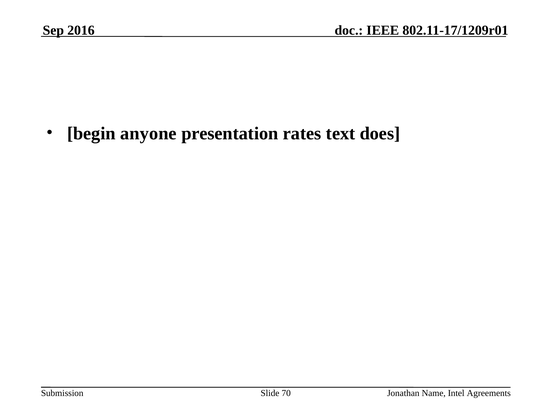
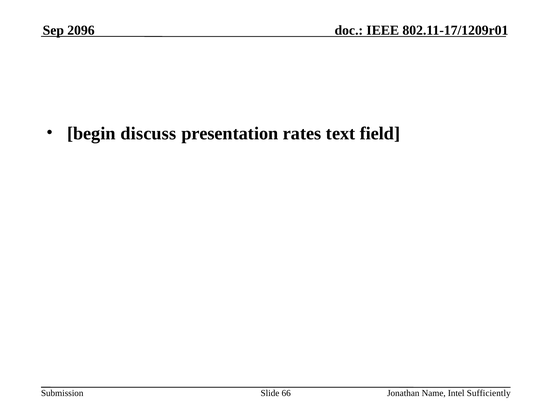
2016: 2016 -> 2096 (81, 30)
anyone: anyone -> discuss (148, 133)
does: does -> field (380, 133)
70: 70 -> 66 (286, 393)
Agreements: Agreements -> Sufficiently (489, 393)
